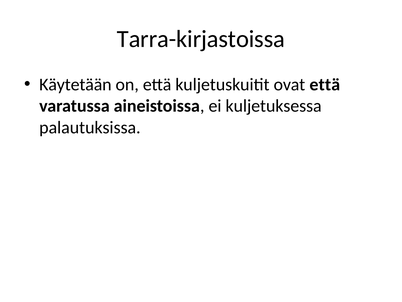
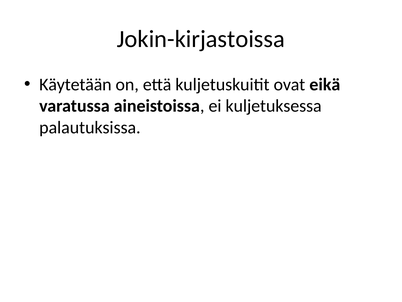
Tarra-kirjastoissa: Tarra-kirjastoissa -> Jokin-kirjastoissa (201, 39)
ovat että: että -> eikä (325, 84)
